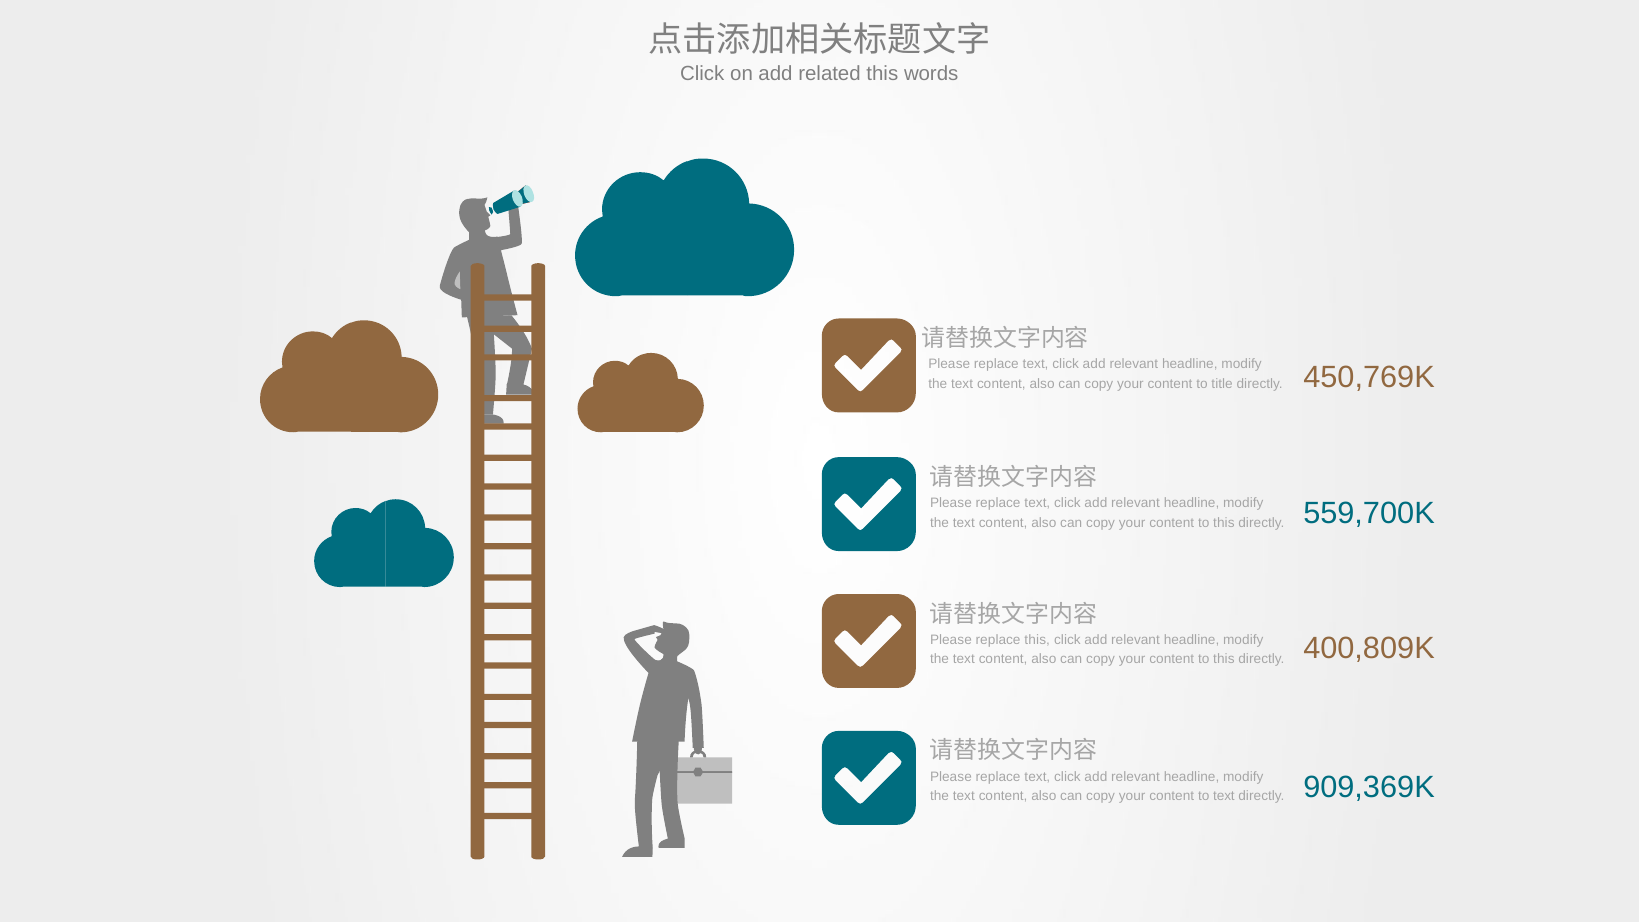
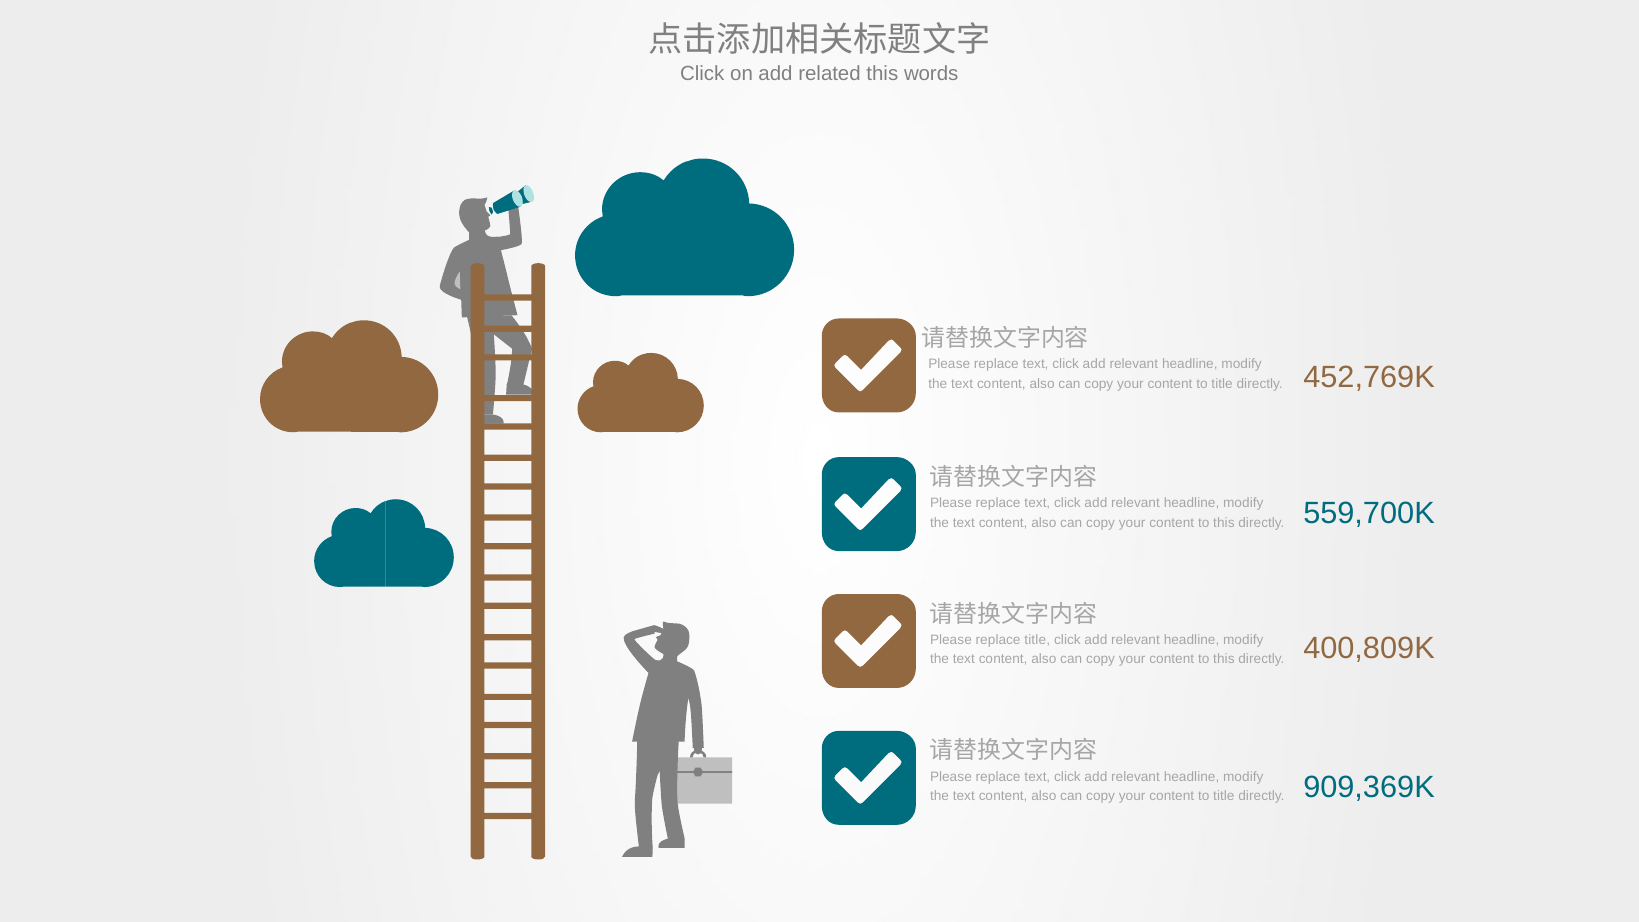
450,769K: 450,769K -> 452,769K (1369, 377)
replace this: this -> title (1037, 640)
text: text -> title (1224, 796)
